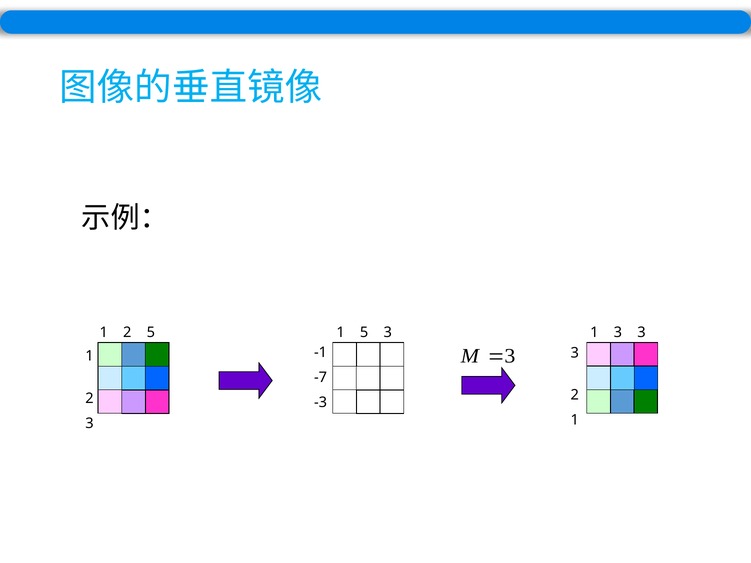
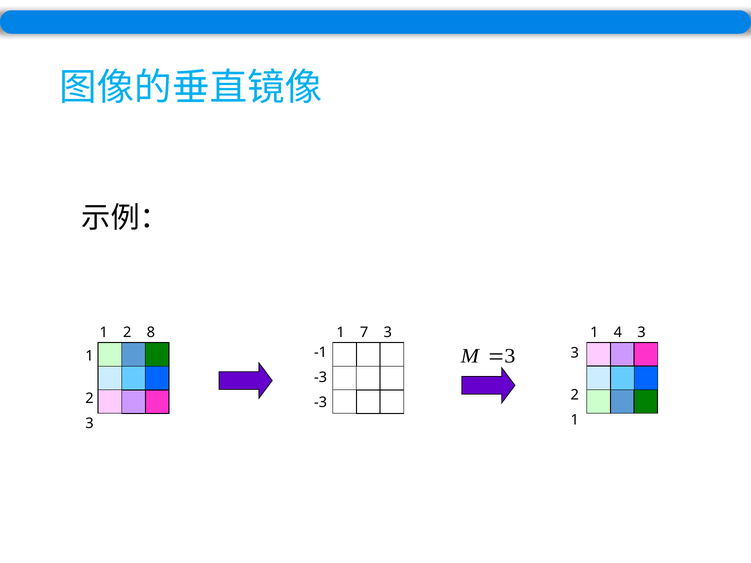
2 5: 5 -> 8 (151, 333)
1 5: 5 -> 7 (364, 333)
1 3: 3 -> 4 (618, 333)
-7: -7 -> -3 (321, 378)
